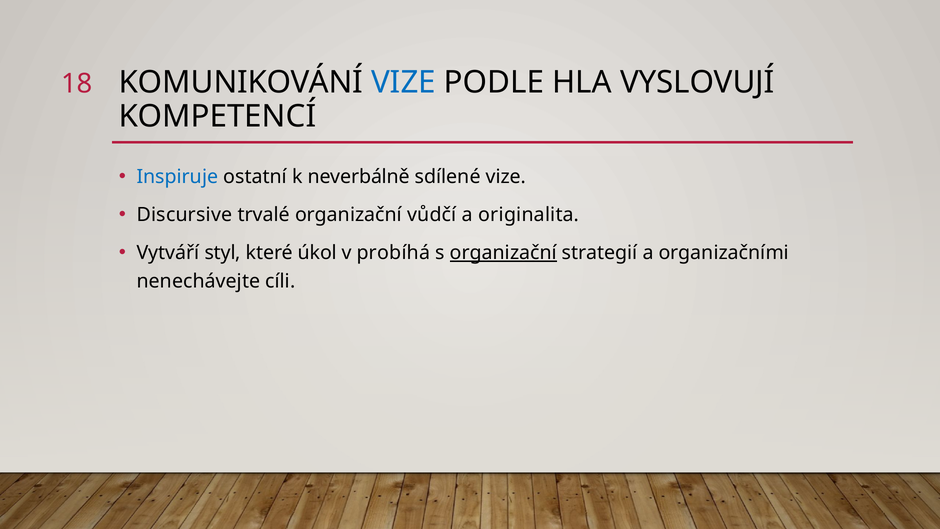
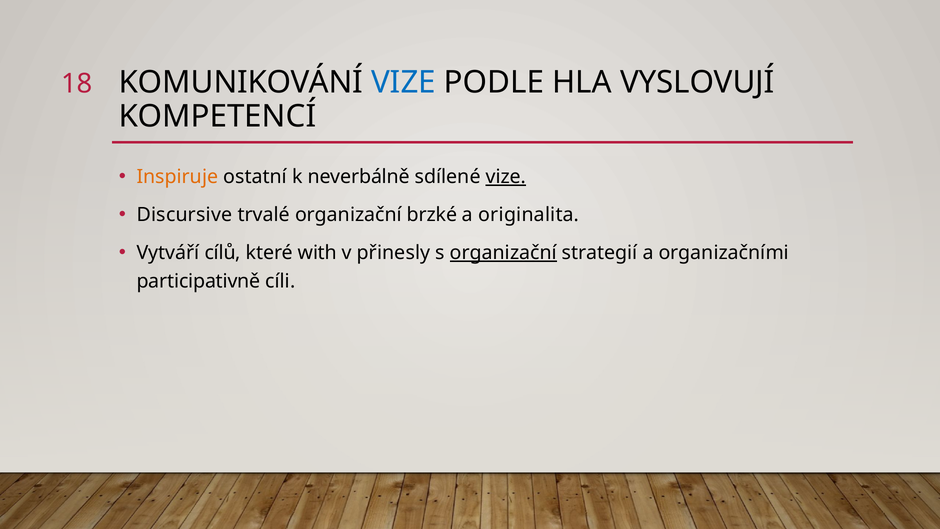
Inspiruje colour: blue -> orange (177, 177)
vize underline: none -> present (506, 177)
vůdčí: vůdčí -> brzké (432, 215)
styl: styl -> cílů (223, 253)
úkol: úkol -> with (317, 253)
probíhá: probíhá -> přinesly (393, 253)
nenechávejte: nenechávejte -> participativně (199, 281)
